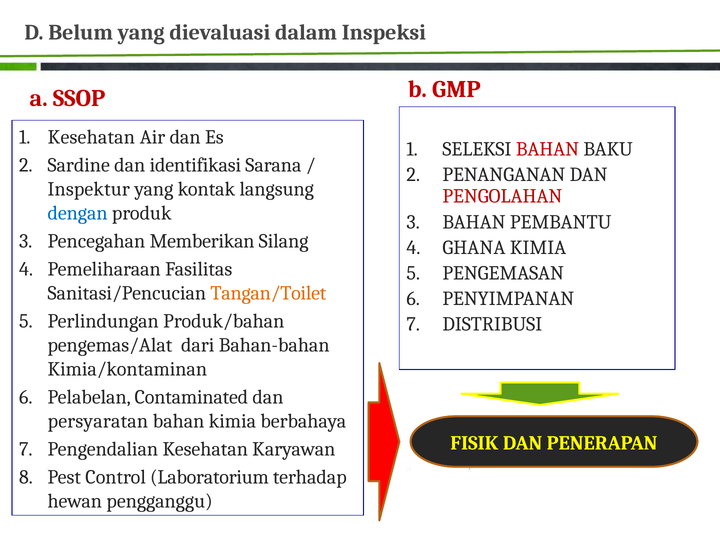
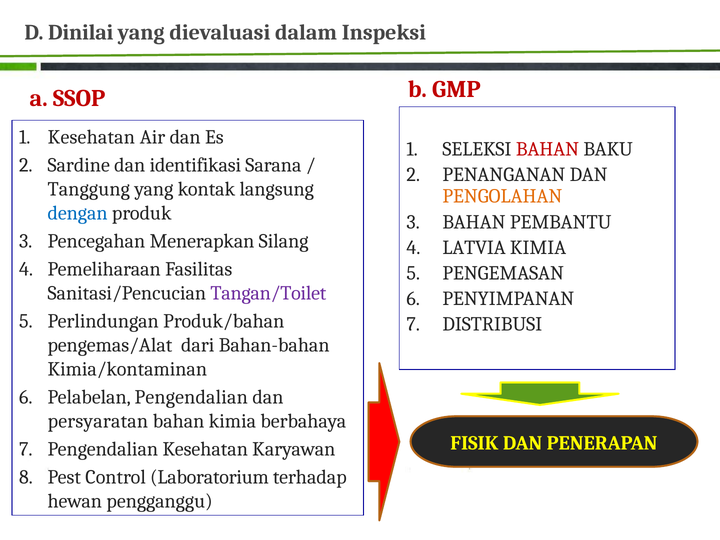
Belum: Belum -> Dinilai (81, 33)
Inspektur: Inspektur -> Tanggung (89, 189)
PENGOLAHAN colour: red -> orange (502, 196)
Memberikan: Memberikan -> Menerapkan (202, 241)
GHANA: GHANA -> LATVIA (474, 247)
Tangan/Toilet colour: orange -> purple (268, 293)
Pelabelan Contaminated: Contaminated -> Pengendalian (191, 397)
